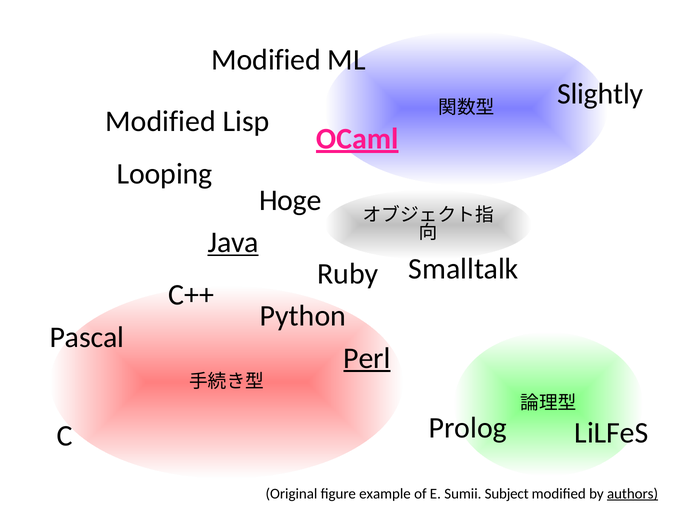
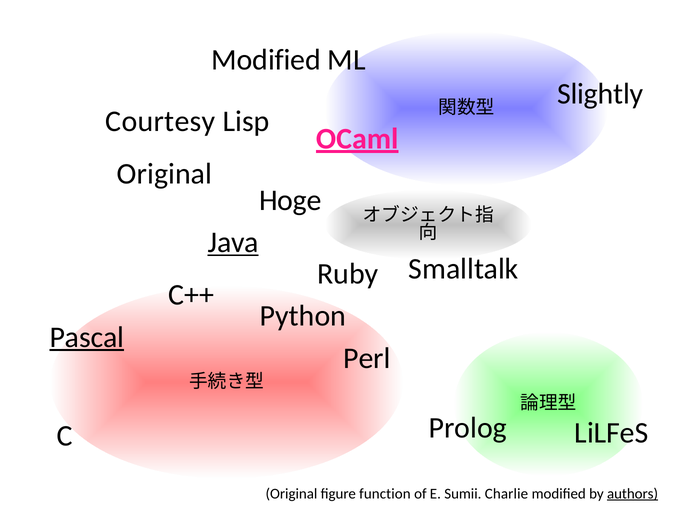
Modified: Modified -> Courtesy (160, 121)
Looping: Looping -> Original (164, 174)
Pascal underline: none -> present (87, 337)
Perl underline: present -> none (367, 358)
example: example -> function (385, 493)
Subject: Subject -> Charlie (506, 493)
